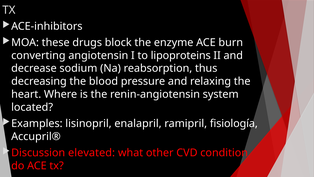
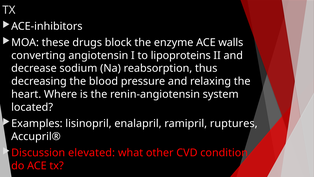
burn: burn -> walls (231, 42)
fisiología: fisiología -> ruptures (234, 123)
